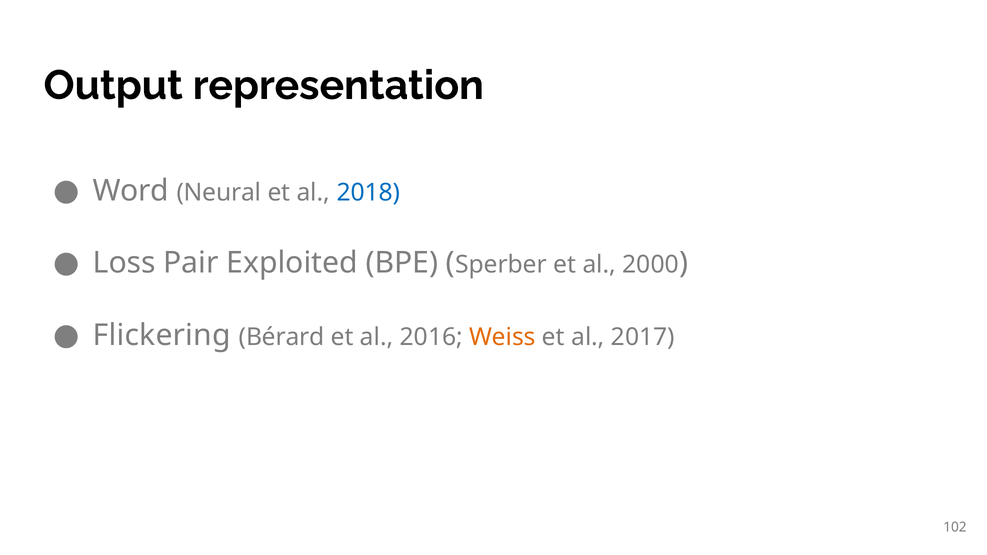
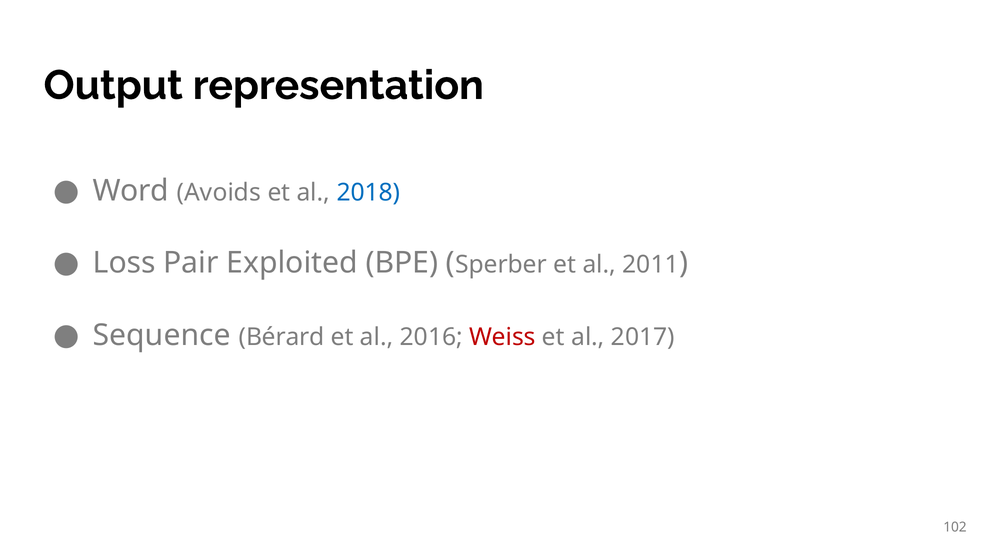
Neural: Neural -> Avoids (219, 192)
2000: 2000 -> 2011 (651, 265)
Flickering: Flickering -> Sequence (162, 335)
Weiss colour: orange -> red (502, 337)
